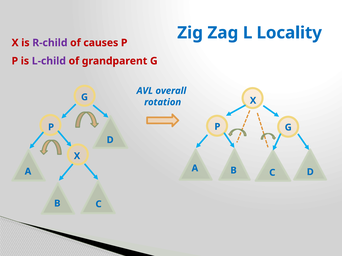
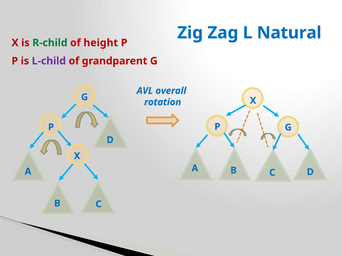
Locality: Locality -> Natural (289, 33)
R-child colour: purple -> green (50, 43)
causes: causes -> height (101, 43)
